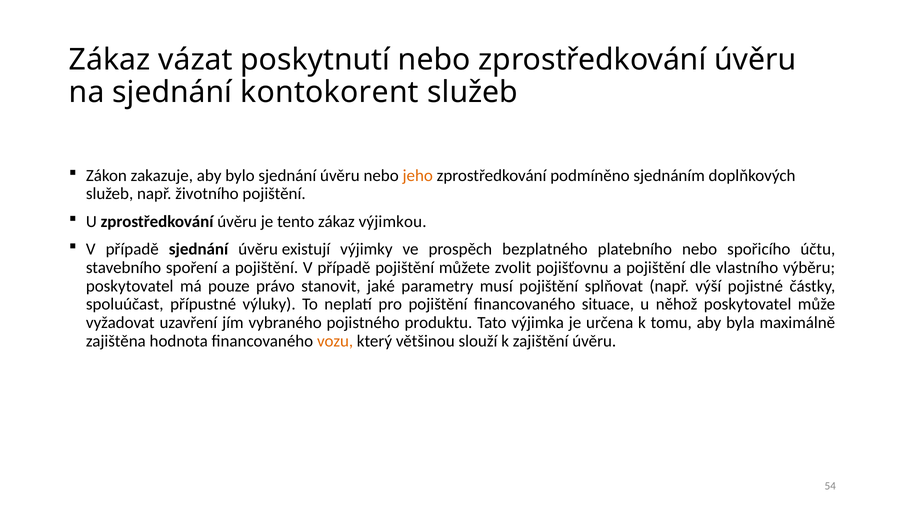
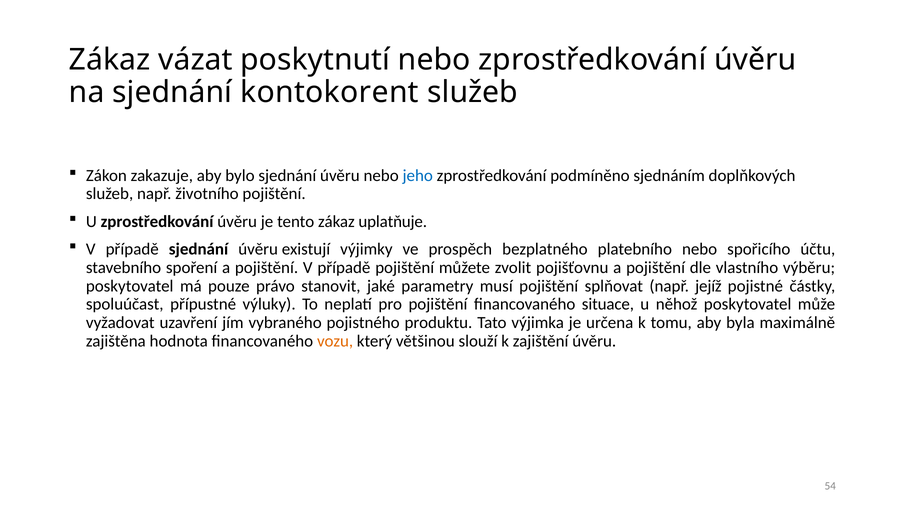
jeho colour: orange -> blue (418, 175)
výjimkou: výjimkou -> uplatňuje (393, 222)
výší: výší -> jejíž (708, 286)
